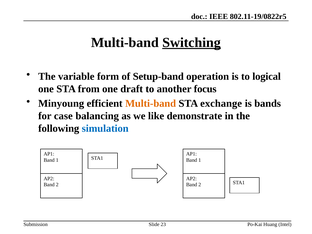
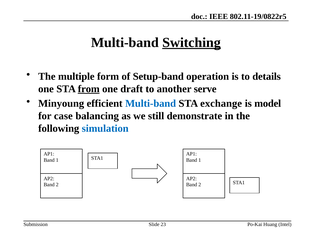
variable: variable -> multiple (76, 76)
logical: logical -> details (267, 76)
from underline: none -> present (89, 89)
focus: focus -> serve (205, 89)
Multi-band colour: orange -> blue (151, 103)
bands: bands -> model (268, 103)
like: like -> still (156, 116)
